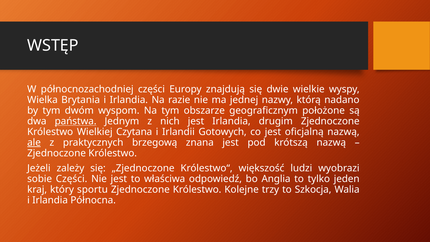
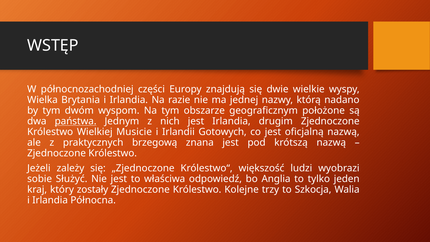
Czytana: Czytana -> Musicie (134, 132)
ale underline: present -> none (34, 142)
sobie Części: Części -> Służyć (72, 179)
sportu: sportu -> zostały (93, 190)
